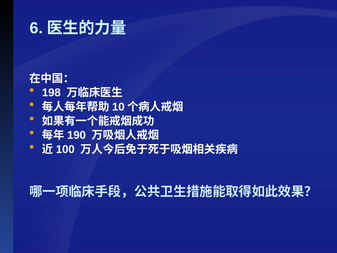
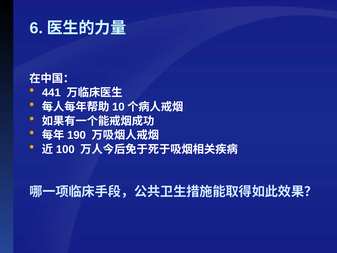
198: 198 -> 441 (51, 93)
